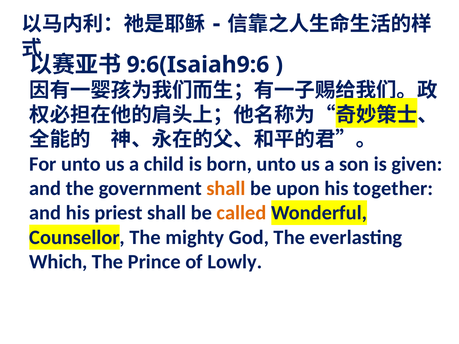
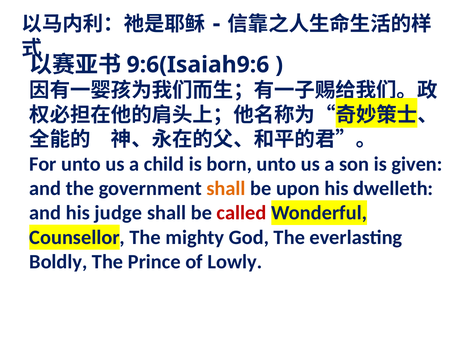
together: together -> dwelleth (393, 189)
priest: priest -> judge (118, 213)
called colour: orange -> red (242, 213)
Which: Which -> Boldly (58, 262)
